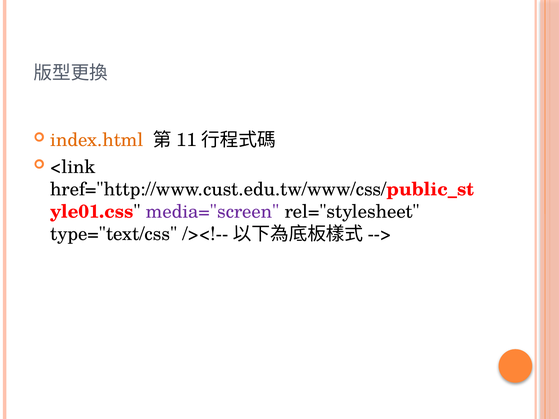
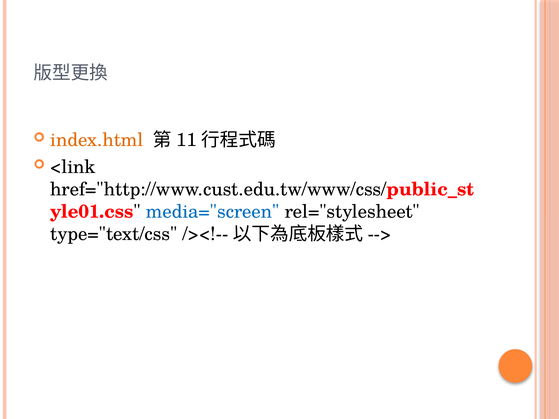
media="screen colour: purple -> blue (213, 212)
